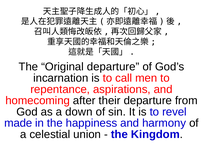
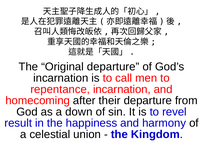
repentance aspirations: aspirations -> incarnation (122, 89)
made: made -> result (18, 123)
